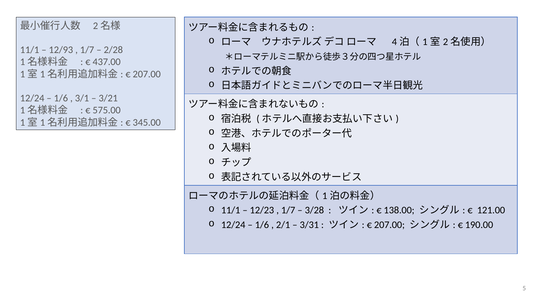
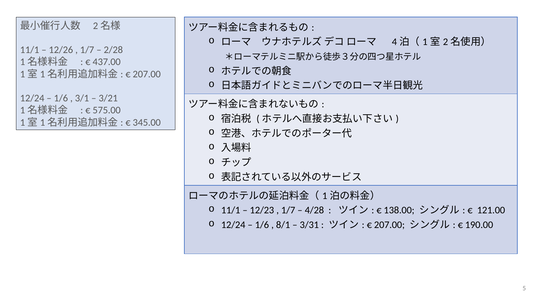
12/93: 12/93 -> 12/26 (61, 50)
3/28: 3/28 -> 4/28 (314, 210)
2/1: 2/1 -> 8/1 (283, 225)
